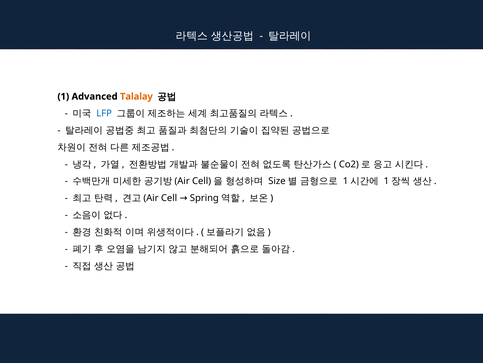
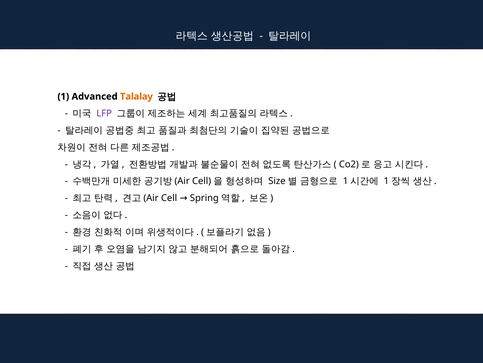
LFP colour: blue -> purple (104, 113)
